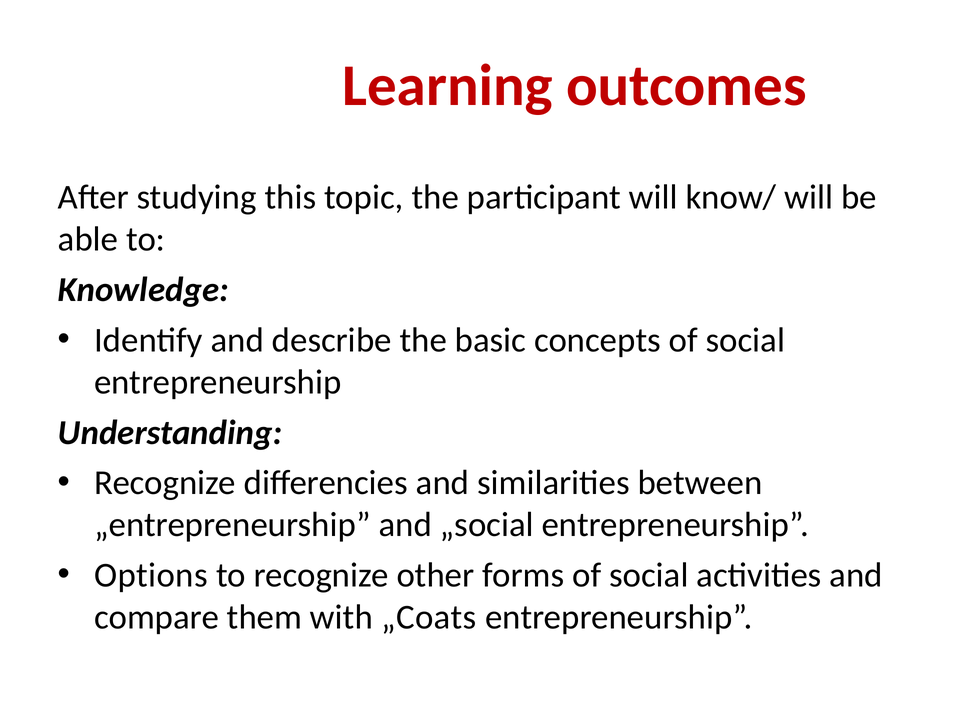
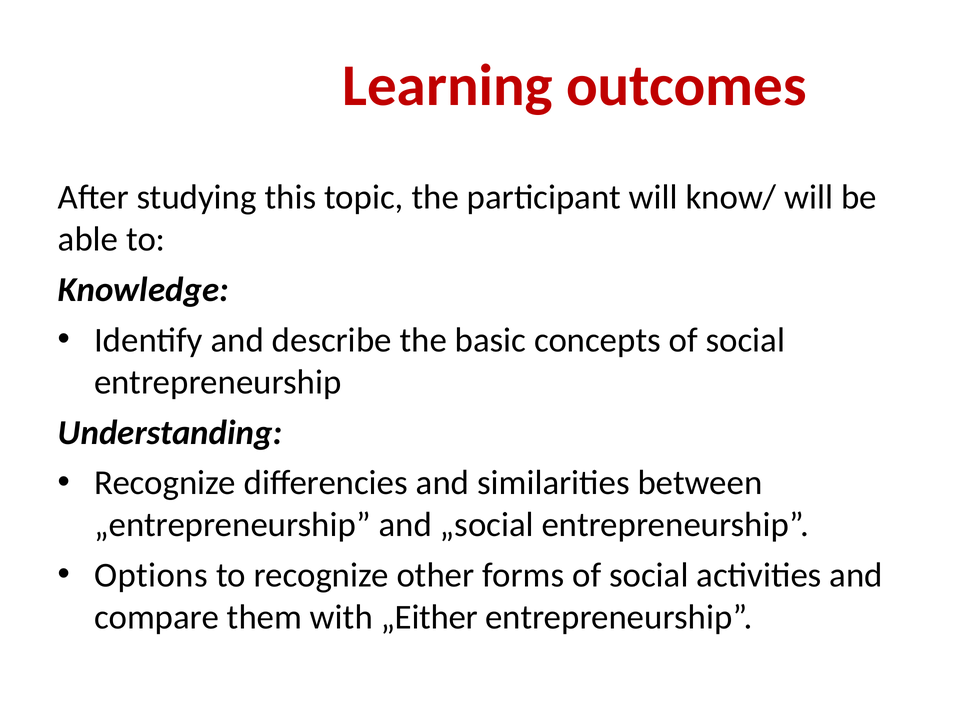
„Coats: „Coats -> „Either (429, 617)
